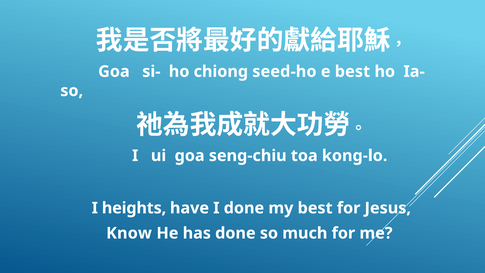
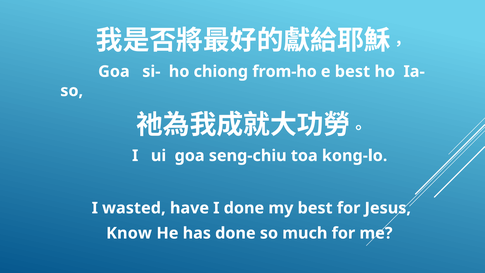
seed-ho: seed-ho -> from-ho (285, 71)
heights: heights -> wasted (134, 208)
